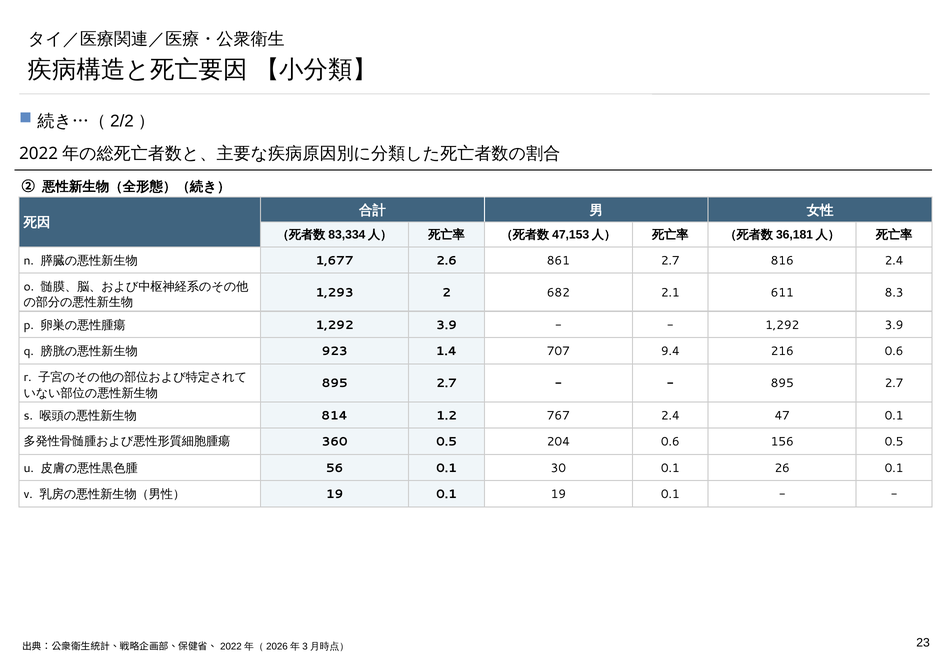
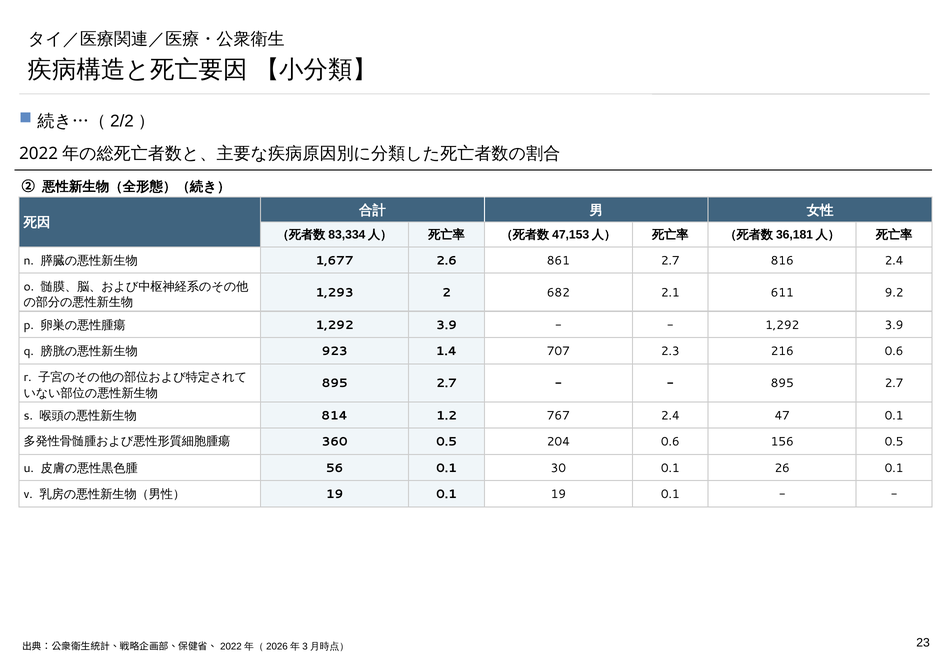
8.3: 8.3 -> 9.2 (894, 293)
9.4: 9.4 -> 2.3 (670, 351)
